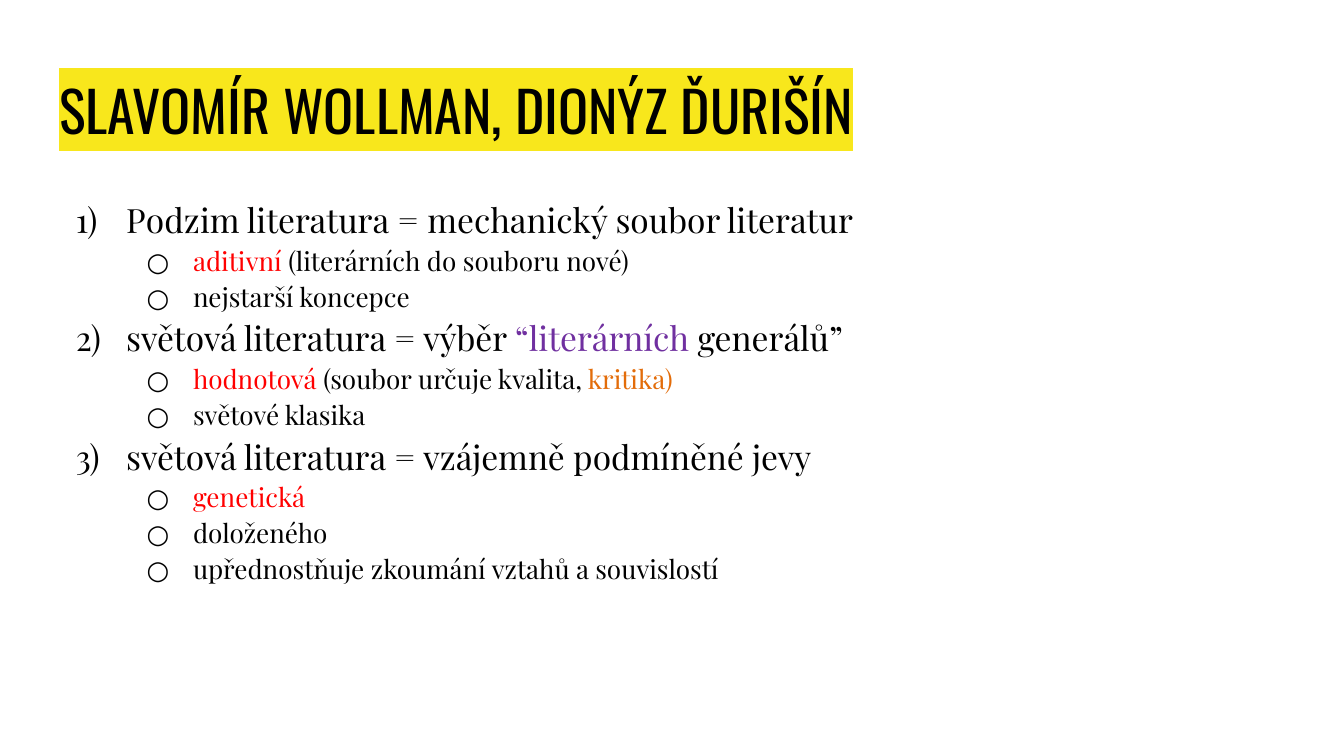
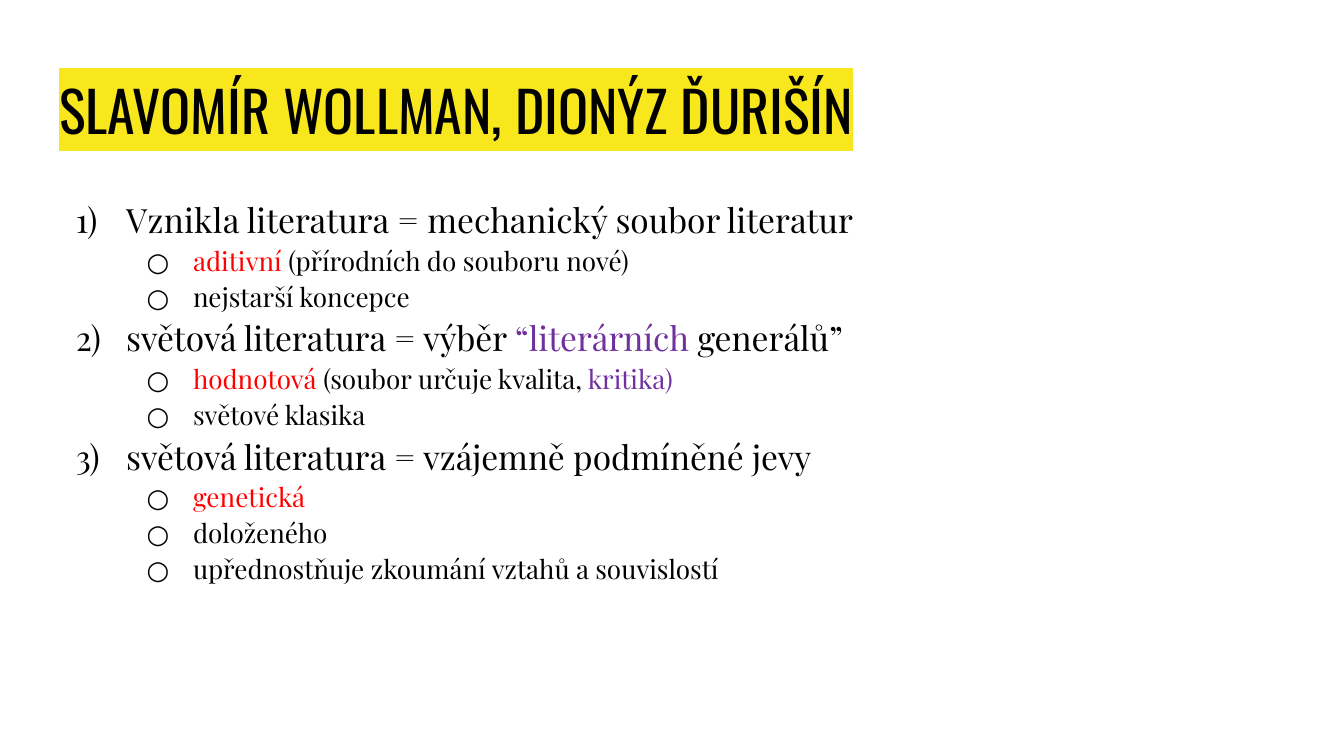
Podzim: Podzim -> Vznikla (183, 223)
aditivní literárních: literárních -> přírodních (354, 263)
kritika colour: orange -> purple (630, 381)
